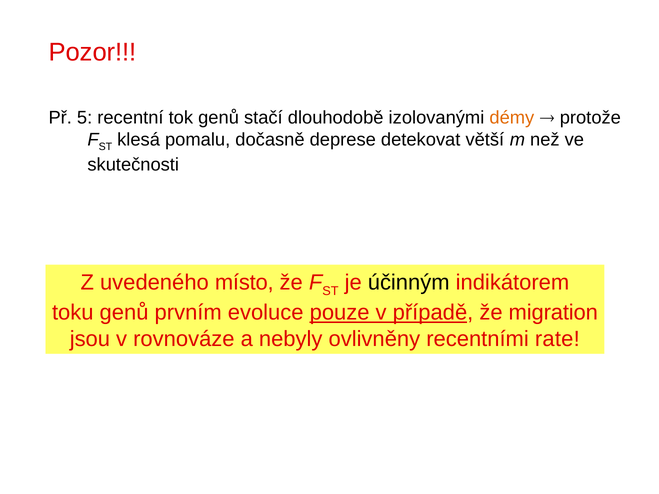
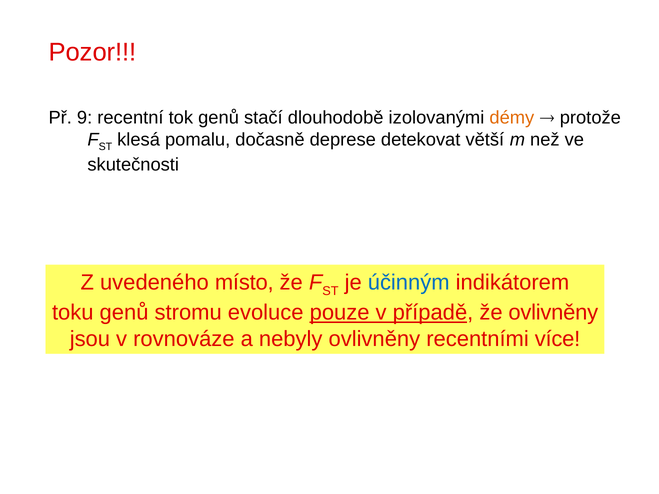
5: 5 -> 9 (85, 118)
účinným colour: black -> blue (409, 283)
prvním: prvním -> stromu (188, 313)
že migration: migration -> ovlivněny (553, 313)
rate: rate -> více (558, 339)
